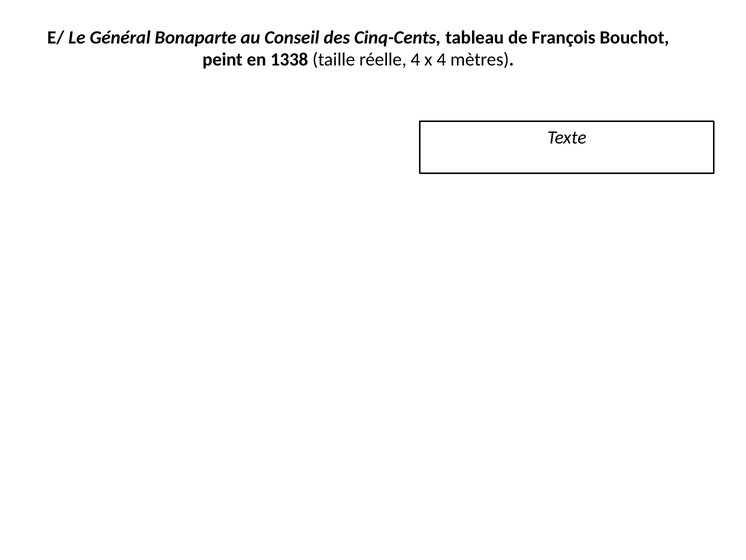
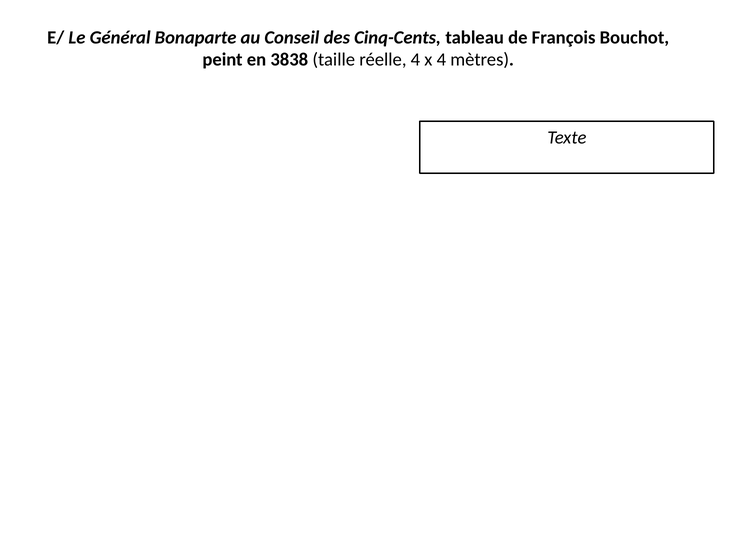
1338: 1338 -> 3838 (289, 60)
